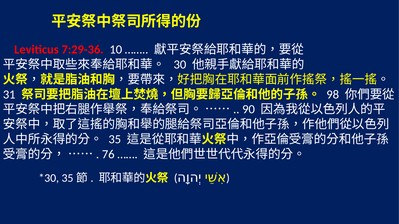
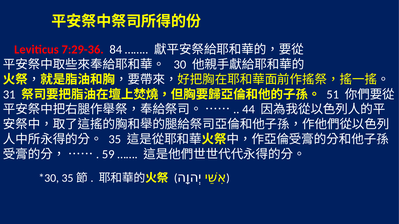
10: 10 -> 84 (116, 50)
98: 98 -> 51 (333, 95)
90: 90 -> 44 (249, 110)
76: 76 -> 59 (108, 154)
